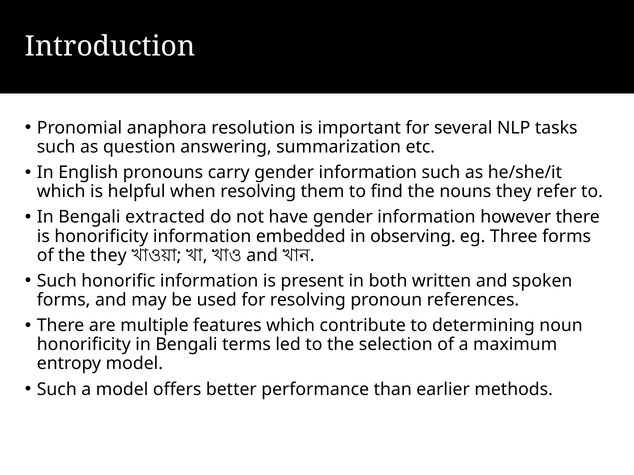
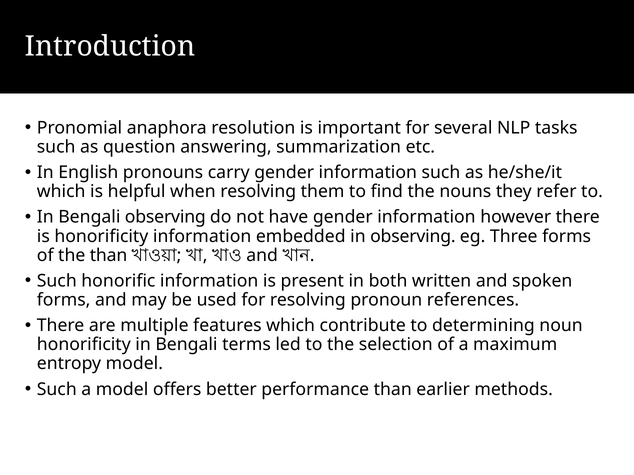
Bengali extracted: extracted -> observing (165, 217)
the they: they -> than (109, 255)
